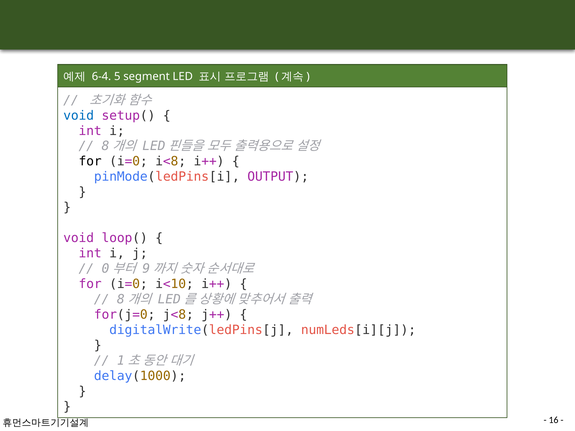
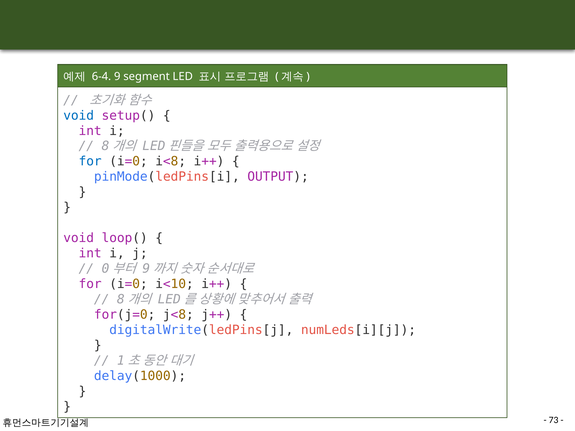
5: 5 -> 9 (117, 77)
for colour: black -> blue (90, 162)
16: 16 -> 73 (554, 420)
